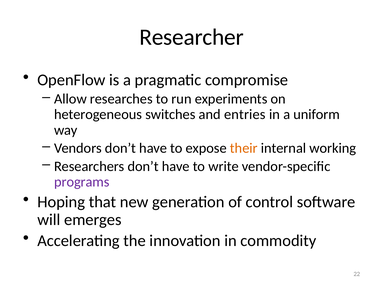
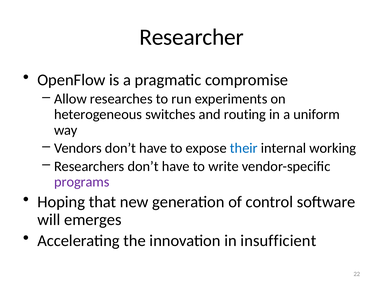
entries: entries -> routing (245, 115)
their colour: orange -> blue (244, 148)
commodity: commodity -> insufficient (278, 241)
